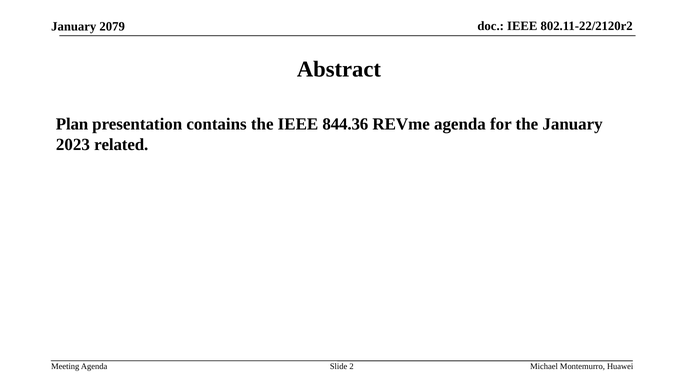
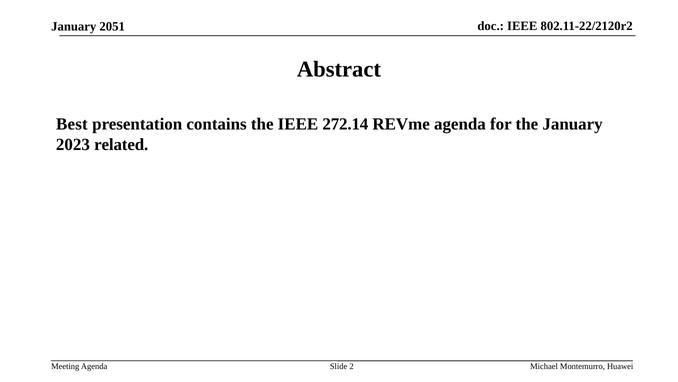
2079: 2079 -> 2051 (112, 26)
Plan: Plan -> Best (72, 124)
844.36: 844.36 -> 272.14 (345, 124)
